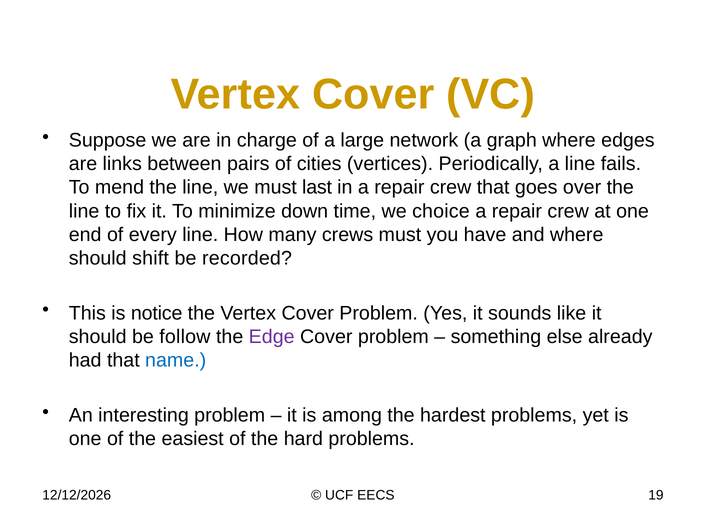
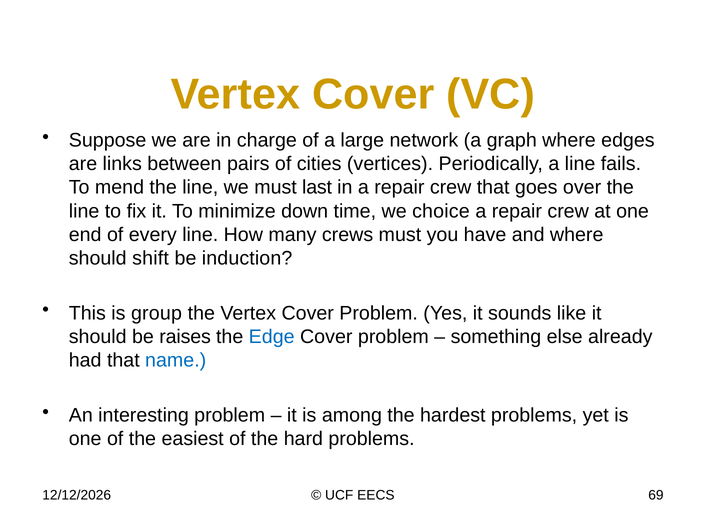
recorded: recorded -> induction (247, 258)
notice: notice -> group (156, 313)
follow: follow -> raises (185, 336)
Edge colour: purple -> blue (272, 336)
19: 19 -> 69 (656, 495)
